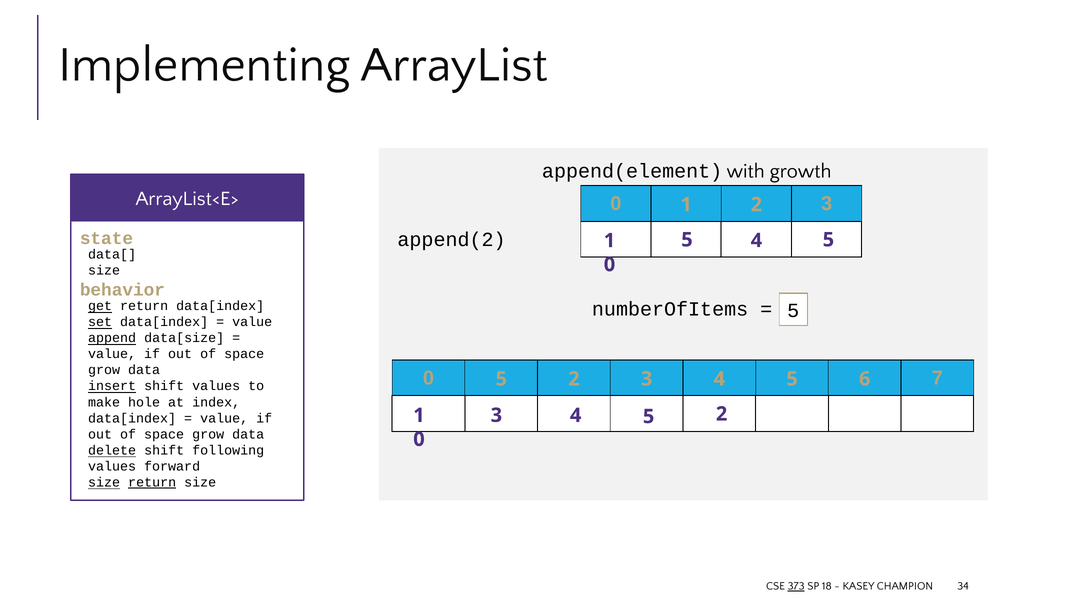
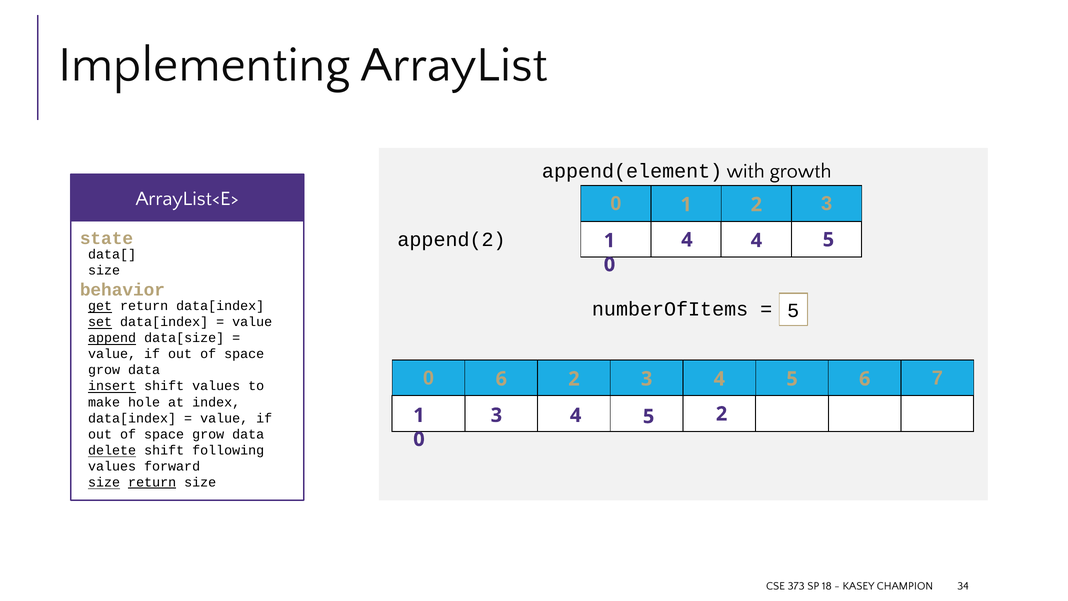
append(2 5: 5 -> 4 (687, 240)
0 5: 5 -> 6 (501, 379)
373 underline: present -> none (796, 586)
